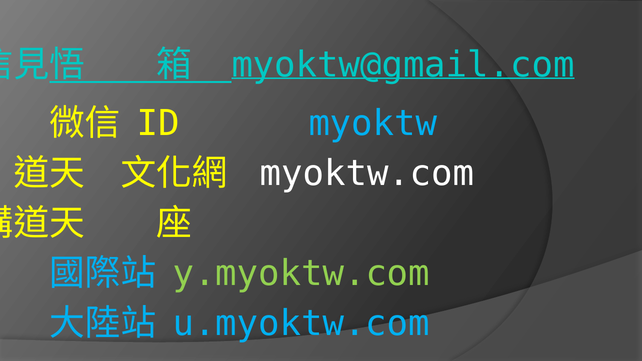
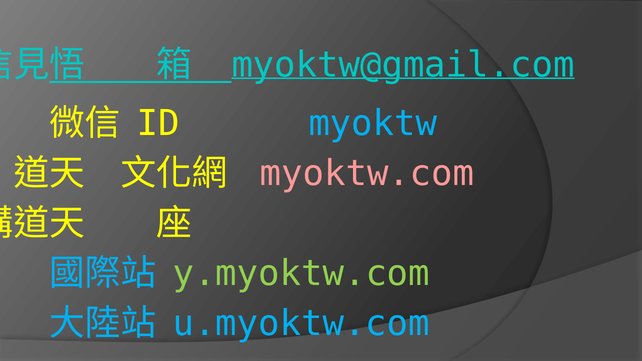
myoktw.com colour: white -> pink (367, 174)
